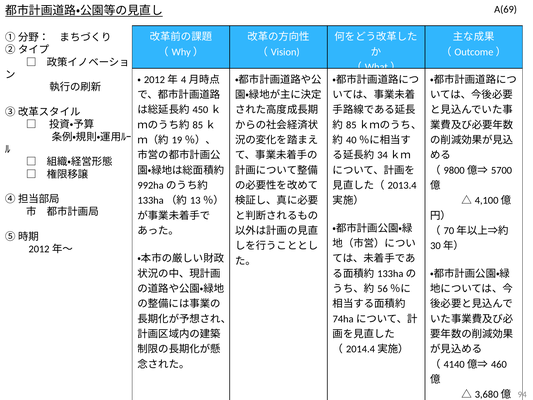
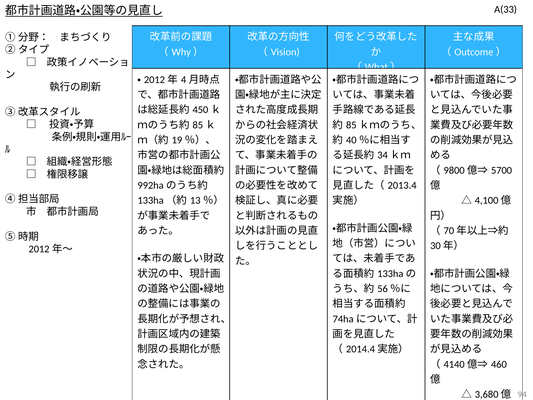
A(69: A(69 -> A(33 (506, 10)
